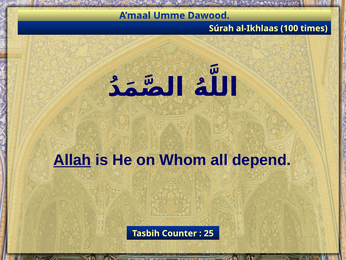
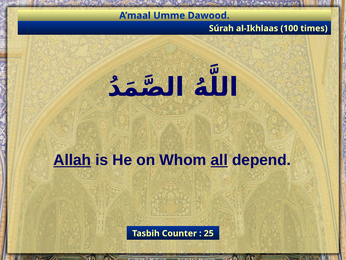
all underline: none -> present (219, 160)
